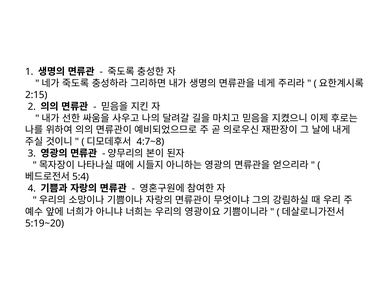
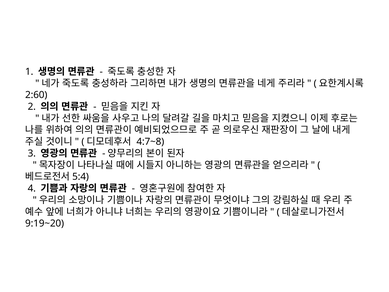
2:15: 2:15 -> 2:60 (36, 95)
5:19~20: 5:19~20 -> 9:19~20 (45, 223)
